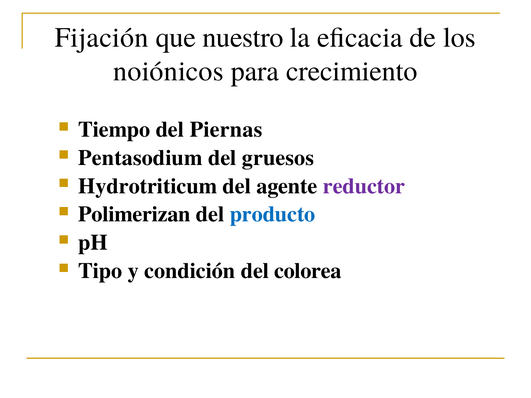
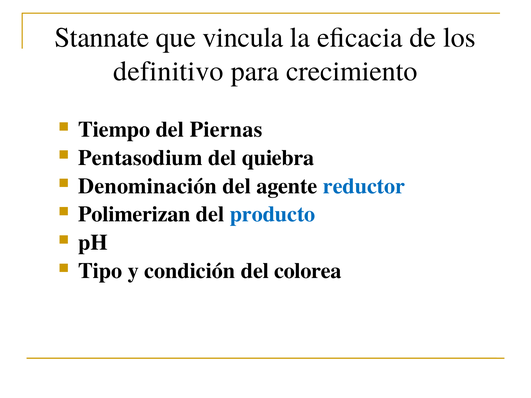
Fijación: Fijación -> Stannate (102, 38)
nuestro: nuestro -> vincula (243, 38)
noiónicos: noiónicos -> definitivo (168, 71)
gruesos: gruesos -> quiebra (278, 158)
Hydrotriticum: Hydrotriticum -> Denominación (148, 186)
reductor colour: purple -> blue (364, 186)
